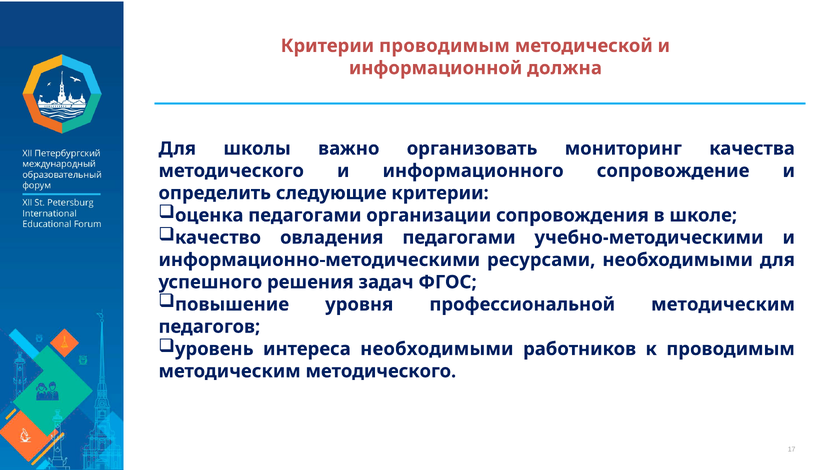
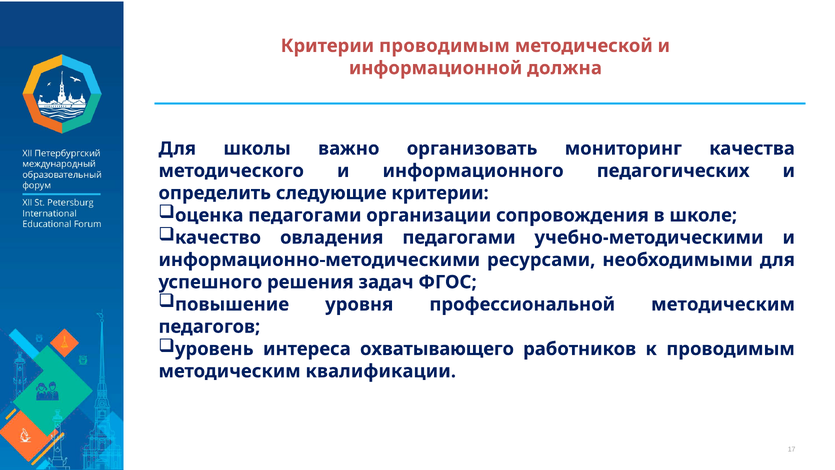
сопровождение: сопровождение -> педагогических (673, 171)
интереса необходимыми: необходимыми -> охватывающего (437, 349)
методическим методического: методического -> квалификации (381, 371)
